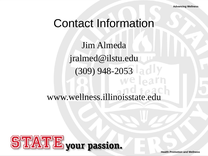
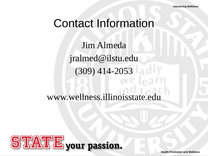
948-2053: 948-2053 -> 414-2053 (115, 71)
